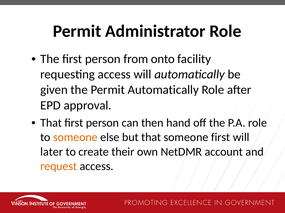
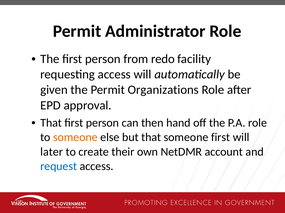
onto: onto -> redo (163, 59)
Permit Automatically: Automatically -> Organizations (163, 90)
request colour: orange -> blue (59, 167)
